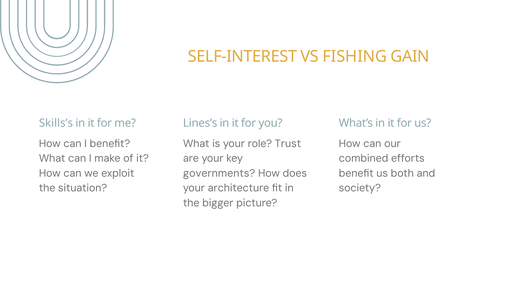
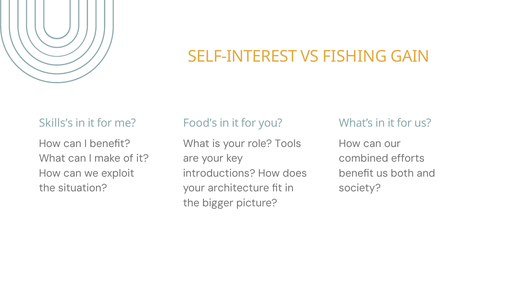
Lines’s: Lines’s -> Food’s (200, 123)
Trust: Trust -> Tools (288, 143)
governments: governments -> introductions (219, 173)
